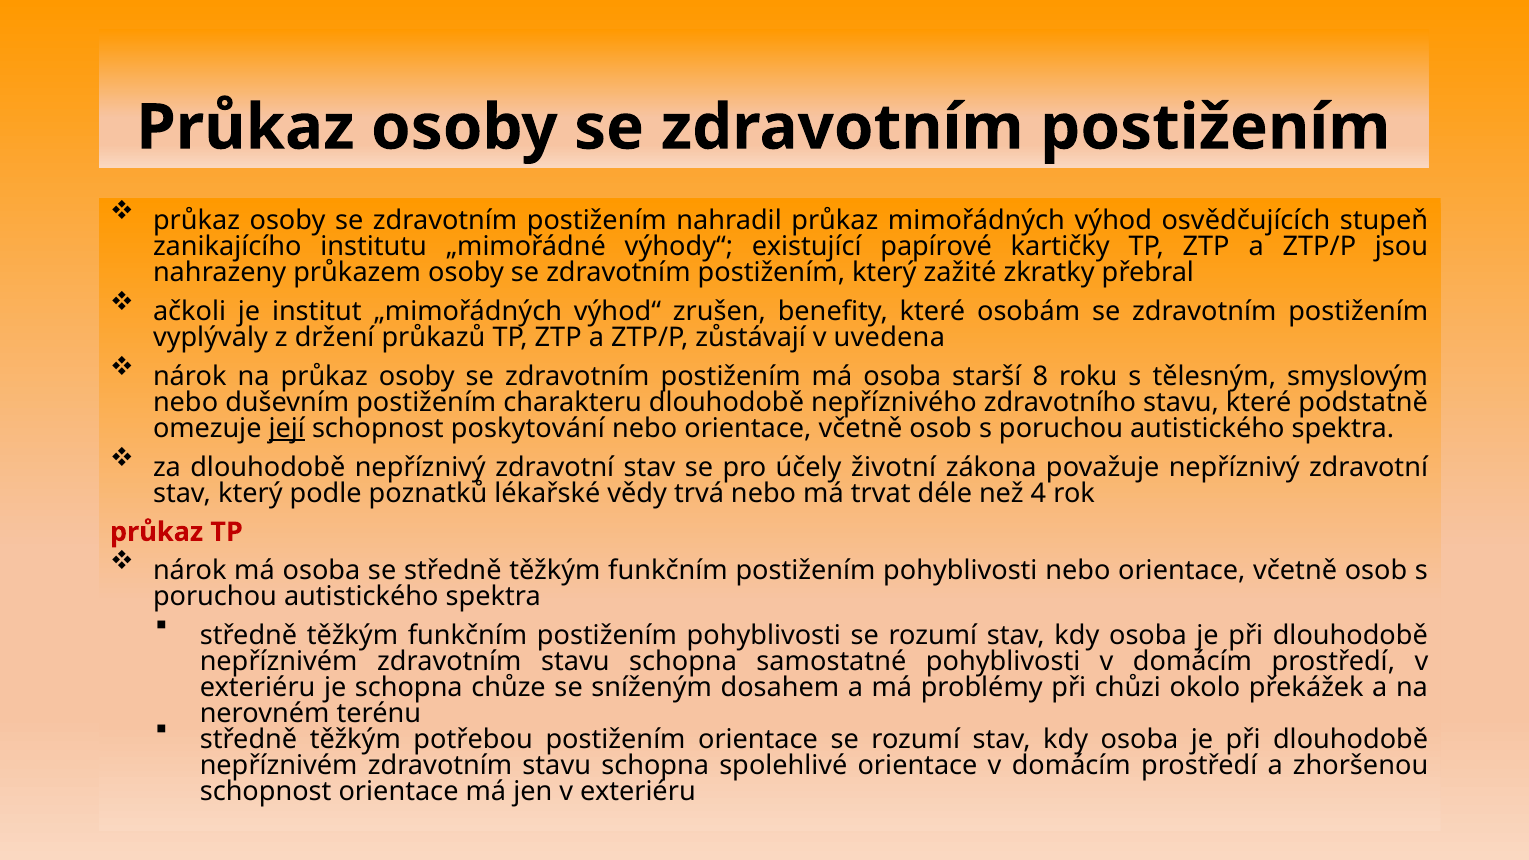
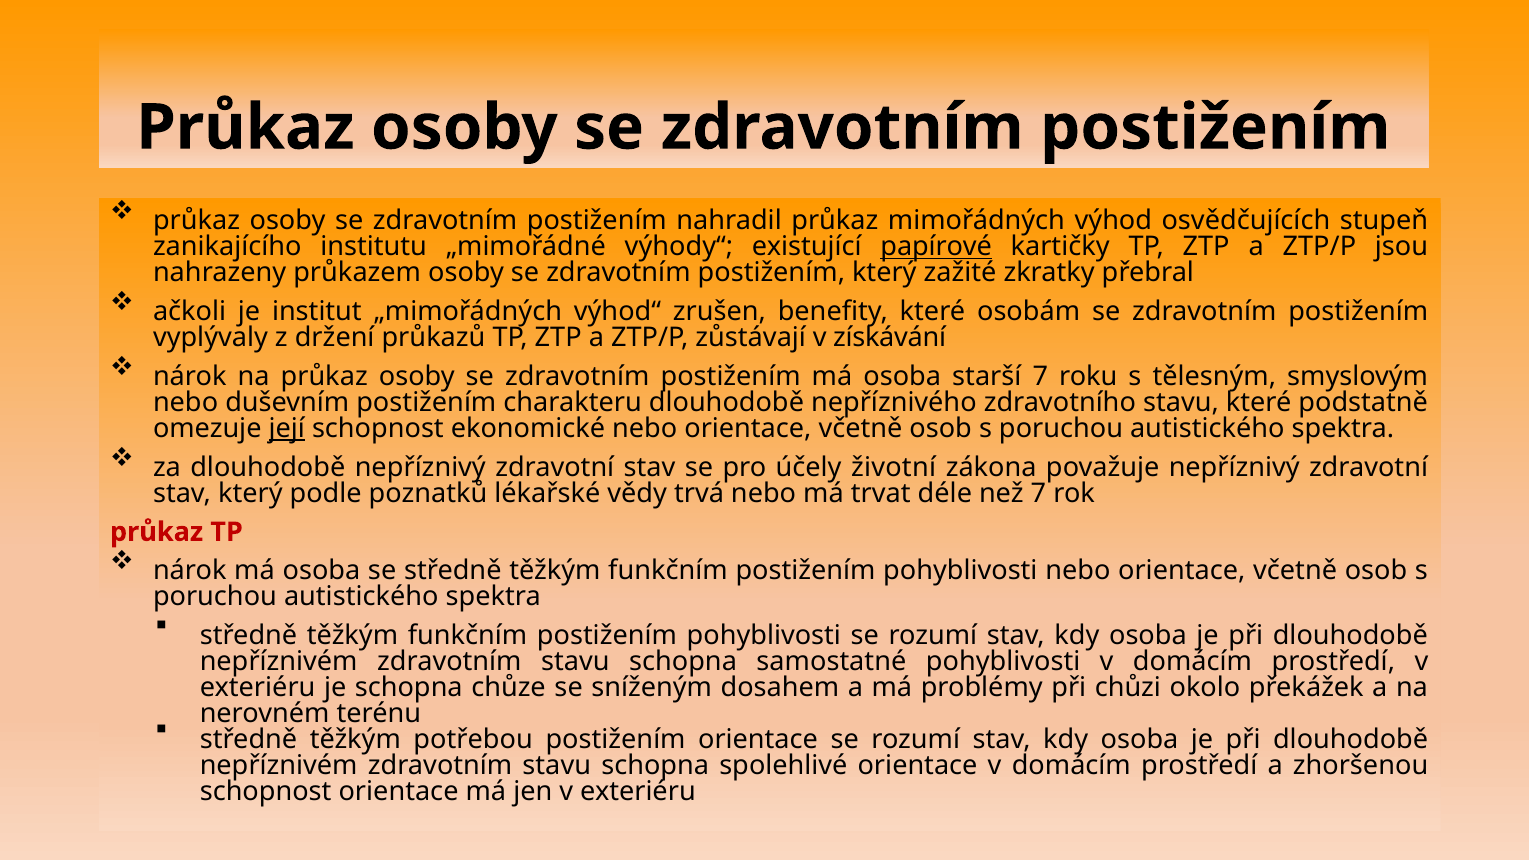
papírové underline: none -> present (936, 247)
uvedena: uvedena -> získávání (890, 338)
starší 8: 8 -> 7 (1040, 376)
poskytování: poskytování -> ekonomické (528, 428)
než 4: 4 -> 7 (1038, 493)
